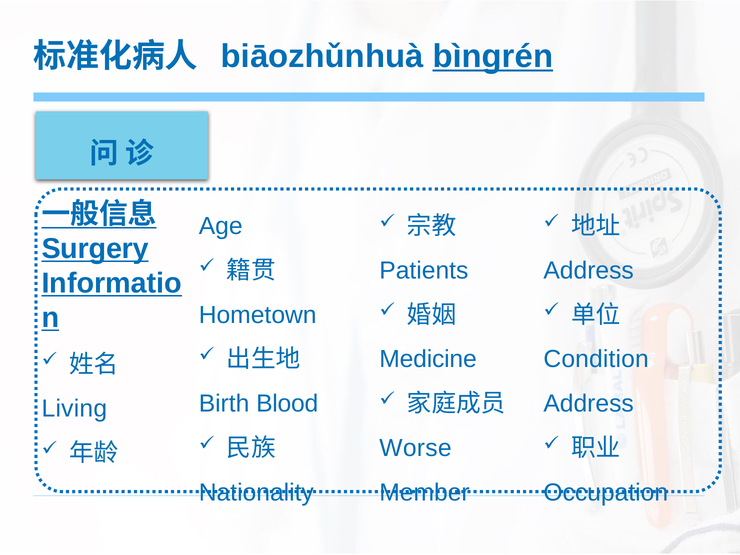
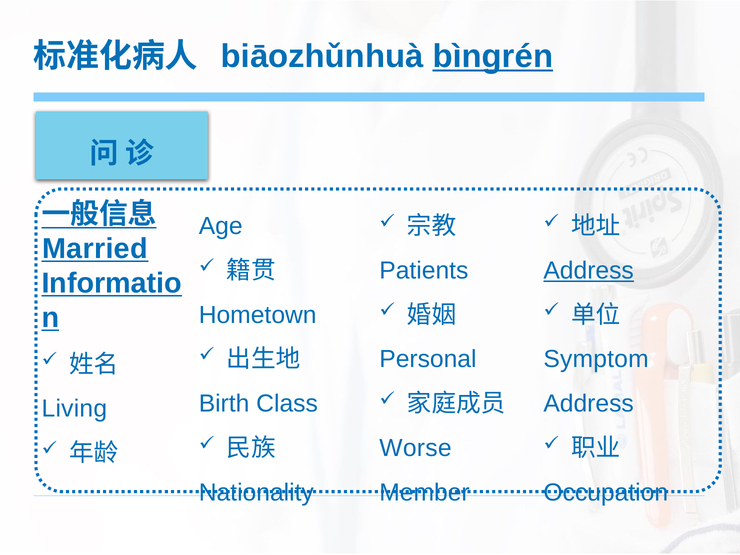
Surgery: Surgery -> Married (95, 249)
Address underline: none -> present (589, 271)
Medicine: Medicine -> Personal (428, 359)
Condition: Condition -> Symptom (596, 359)
Blood: Blood -> Class (287, 404)
